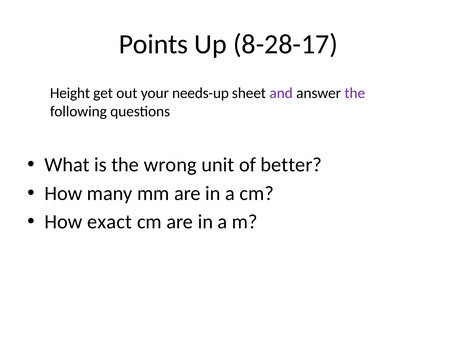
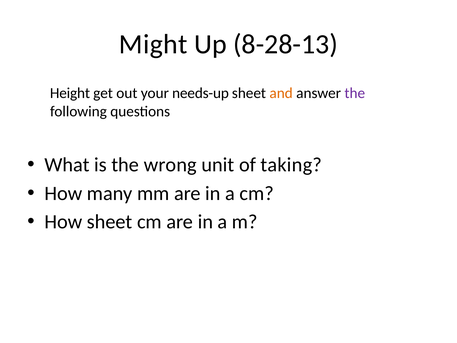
Points: Points -> Might (153, 44)
8-28-17: 8-28-17 -> 8-28-13 (286, 44)
and colour: purple -> orange (281, 93)
better: better -> taking (291, 165)
How exact: exact -> sheet (110, 222)
